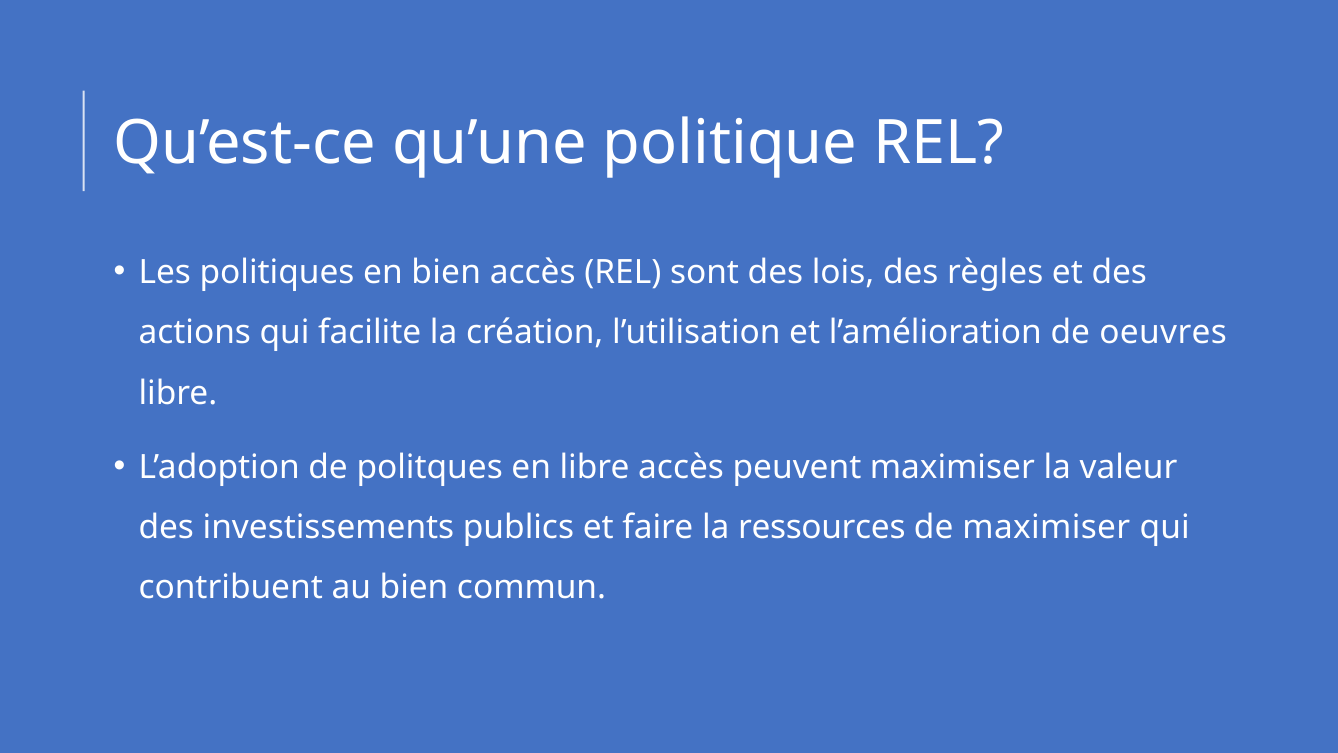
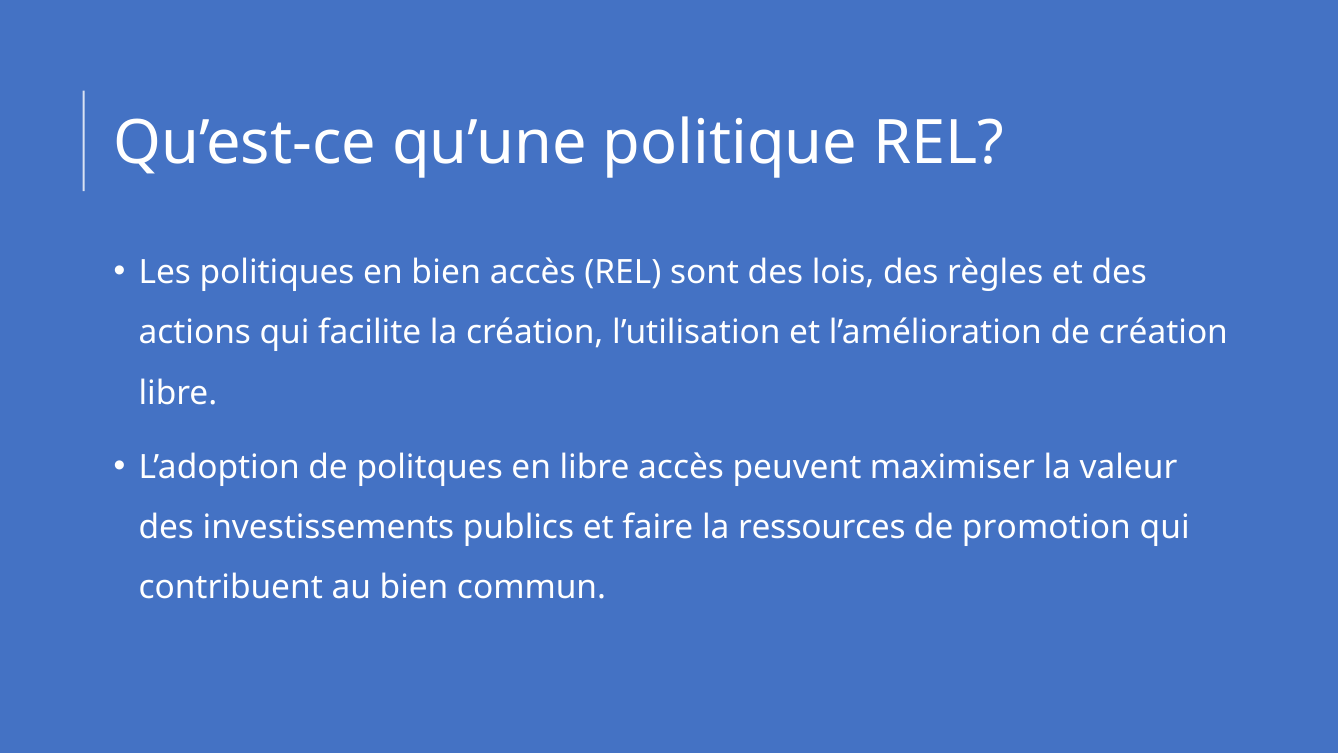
de oeuvres: oeuvres -> création (1163, 333)
de maximiser: maximiser -> promotion (1046, 527)
